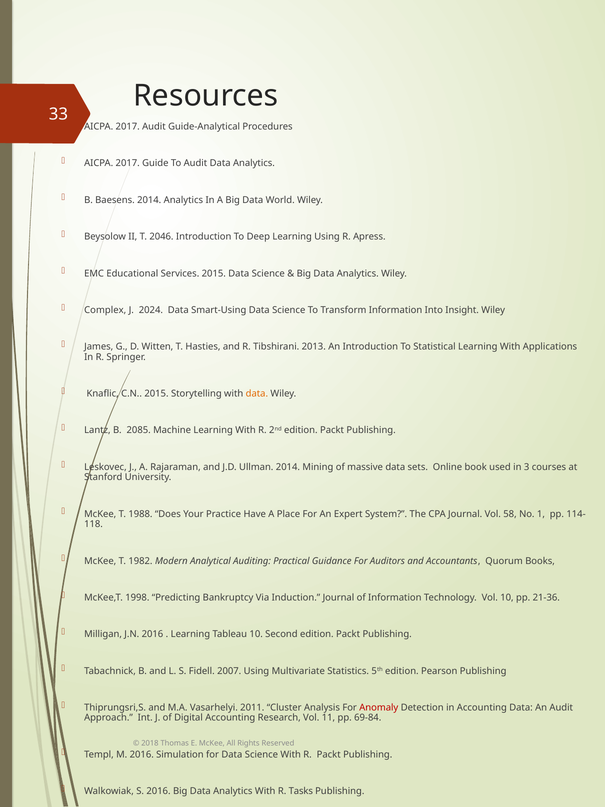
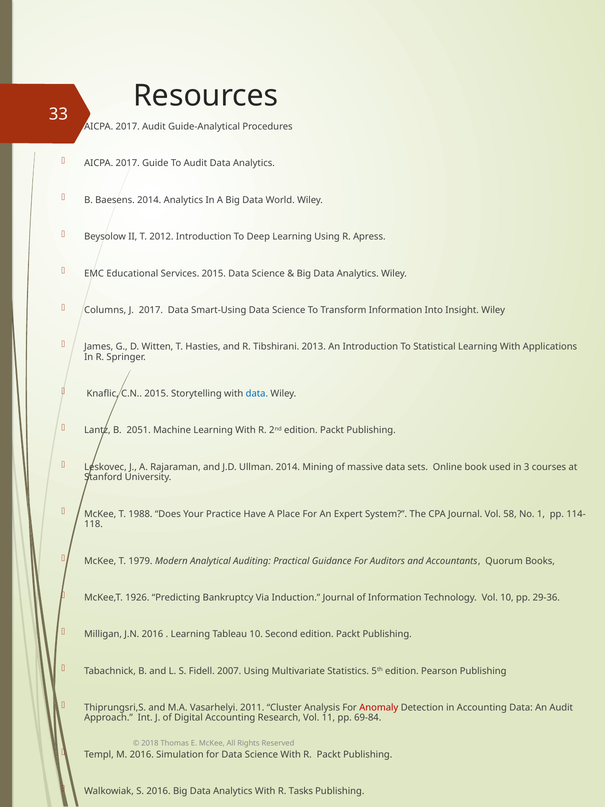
2046: 2046 -> 2012 (161, 237)
Complex: Complex -> Columns (105, 310)
J 2024: 2024 -> 2017 (151, 310)
data colour: orange -> blue (257, 394)
2085: 2085 -> 2051 (139, 430)
1982: 1982 -> 1979 (140, 561)
1998: 1998 -> 1926 (137, 597)
21-36: 21-36 -> 29-36 (546, 597)
